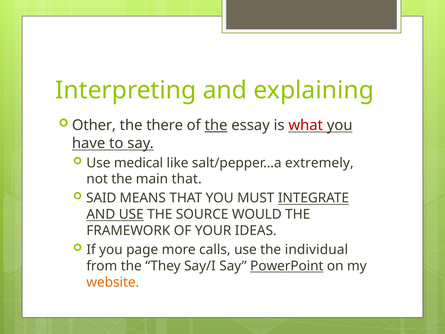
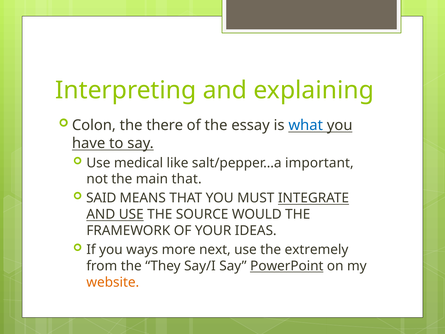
Other: Other -> Colon (94, 125)
the underline: present -> none (216, 125)
what colour: red -> blue (306, 125)
extremely: extremely -> important (319, 163)
page: page -> ways (142, 250)
calls: calls -> next (215, 250)
individual: individual -> extremely (317, 250)
